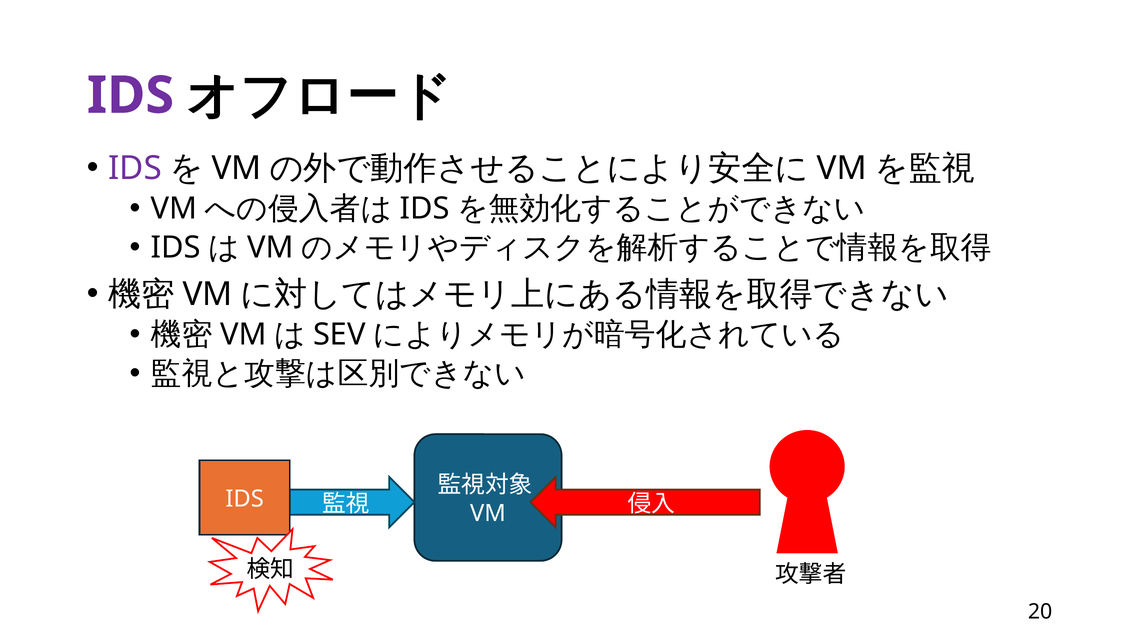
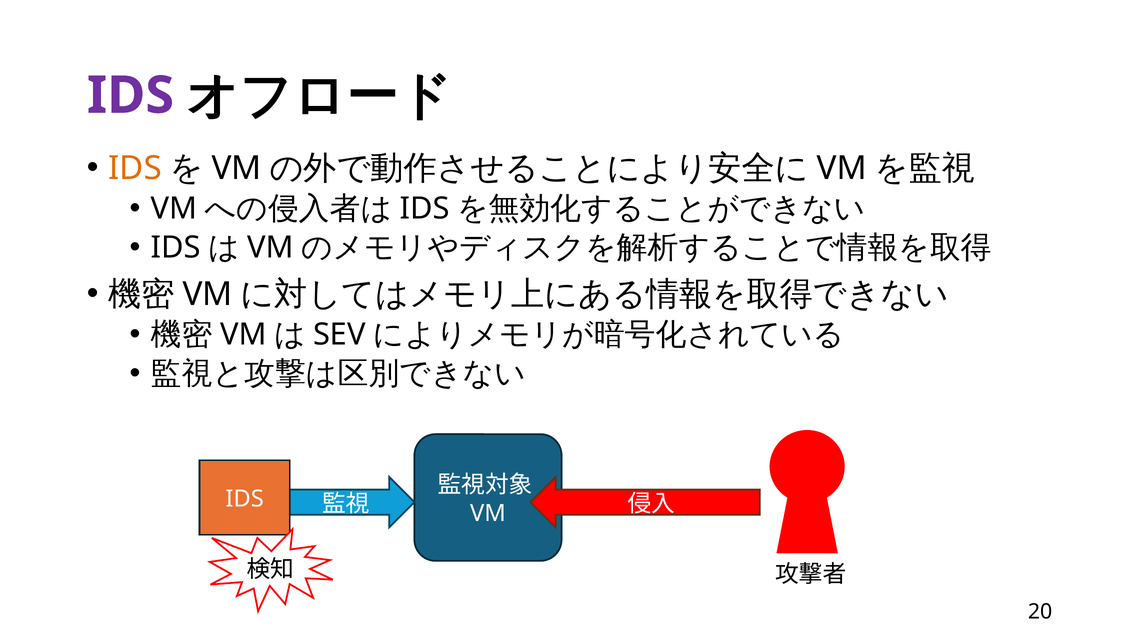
IDS colour: purple -> orange (135, 168)
